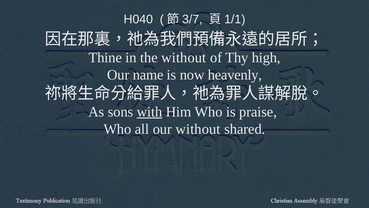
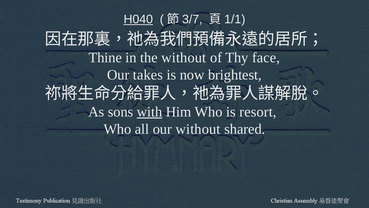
H040 underline: none -> present (138, 19)
high: high -> face (266, 57)
name: name -> takes (148, 75)
heavenly: heavenly -> brightest (235, 75)
praise: praise -> resort (258, 112)
